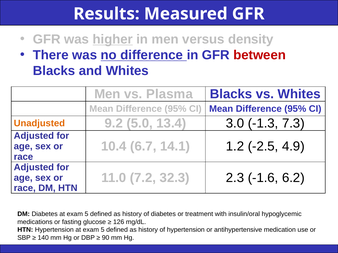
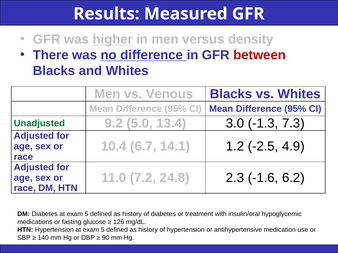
Plasma: Plasma -> Venous (170, 94)
Unadjusted colour: orange -> green (39, 124)
32.3: 32.3 -> 24.8 (175, 178)
